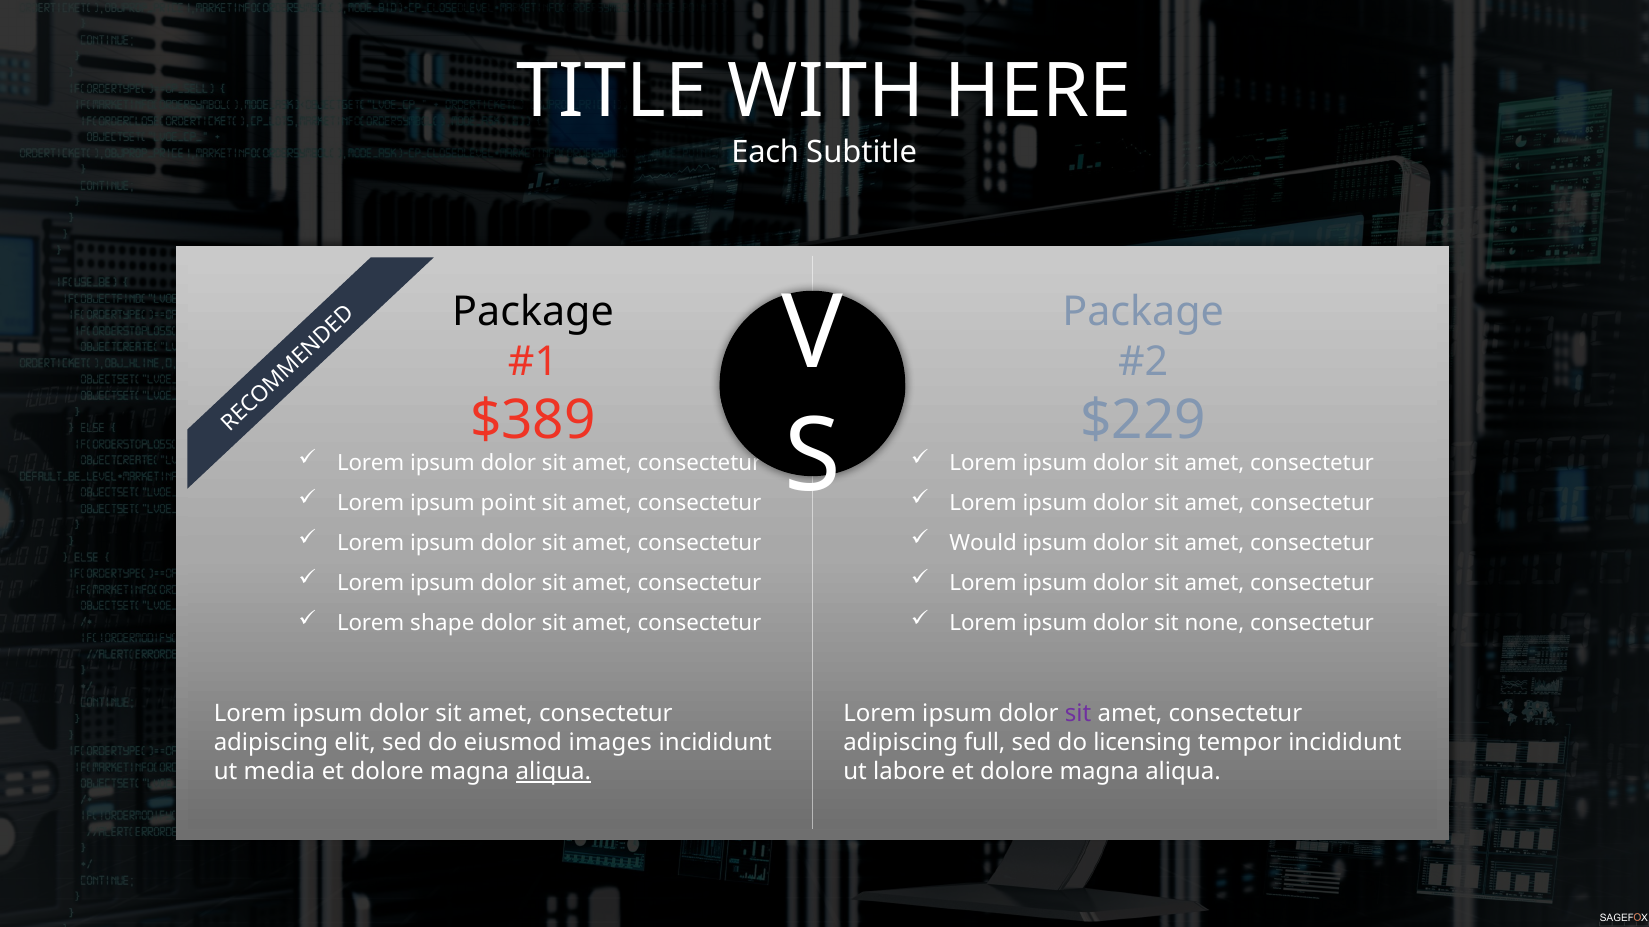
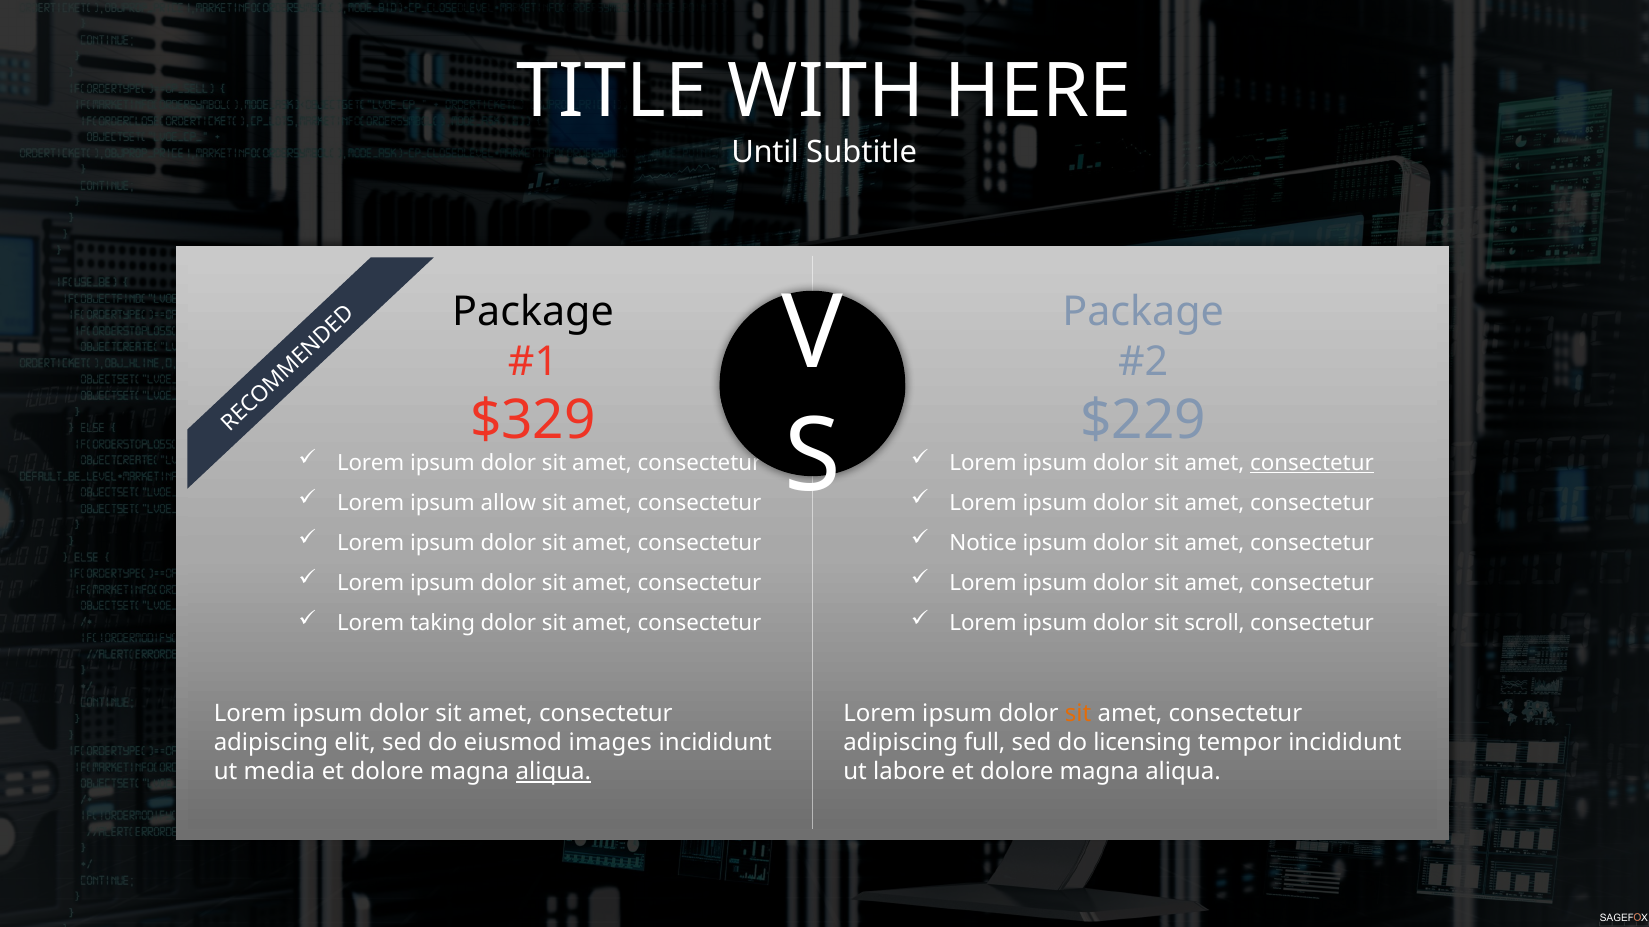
Each: Each -> Until (765, 152)
$389: $389 -> $329 (533, 421)
consectetur underline: none -> present (1312, 463)
point: point -> allow (508, 503)
Would: Would -> Notice (983, 543)
shape: shape -> taking (443, 624)
none: none -> scroll (1215, 624)
sit colour: purple -> orange (1078, 714)
